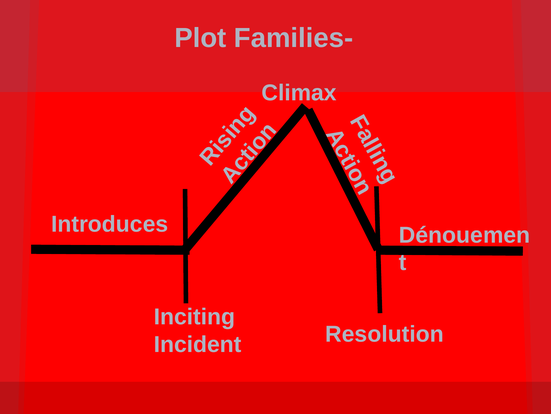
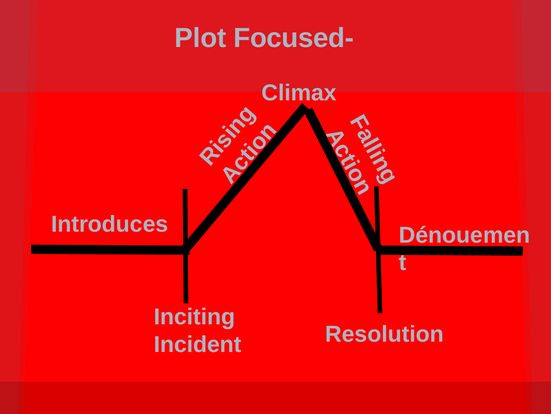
Families-: Families- -> Focused- (294, 38)
